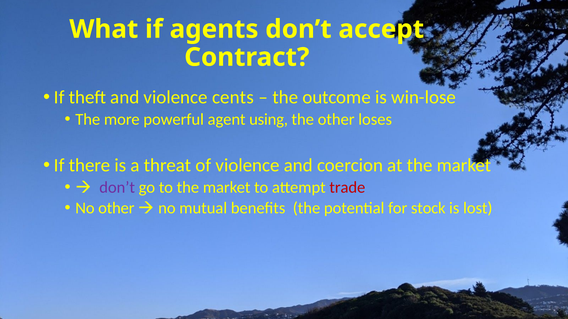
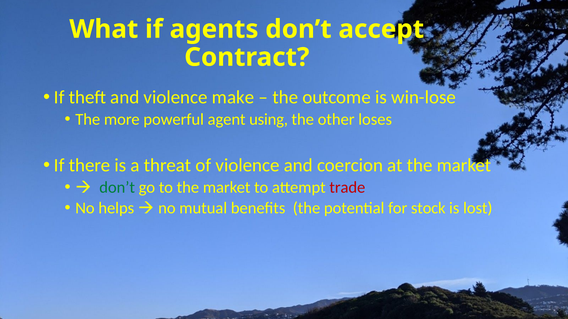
cents: cents -> make (233, 97)
don’t colour: purple -> green (117, 188)
No other: other -> helps (116, 208)
